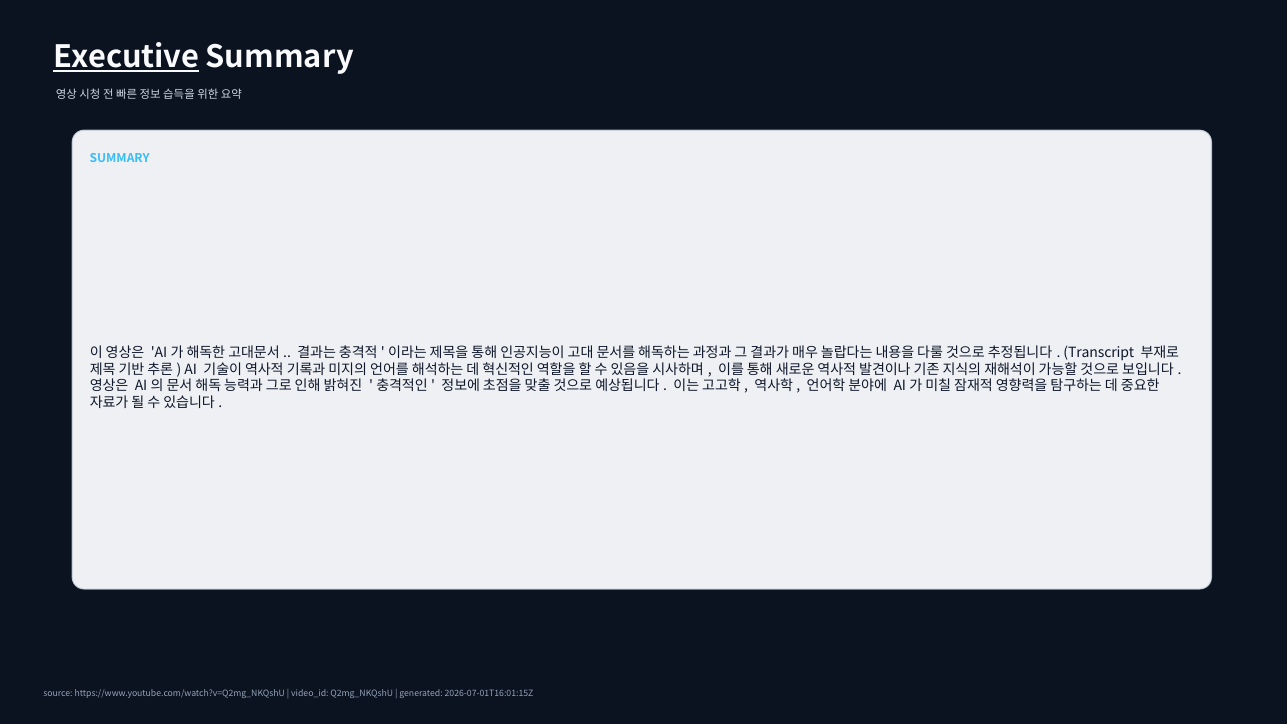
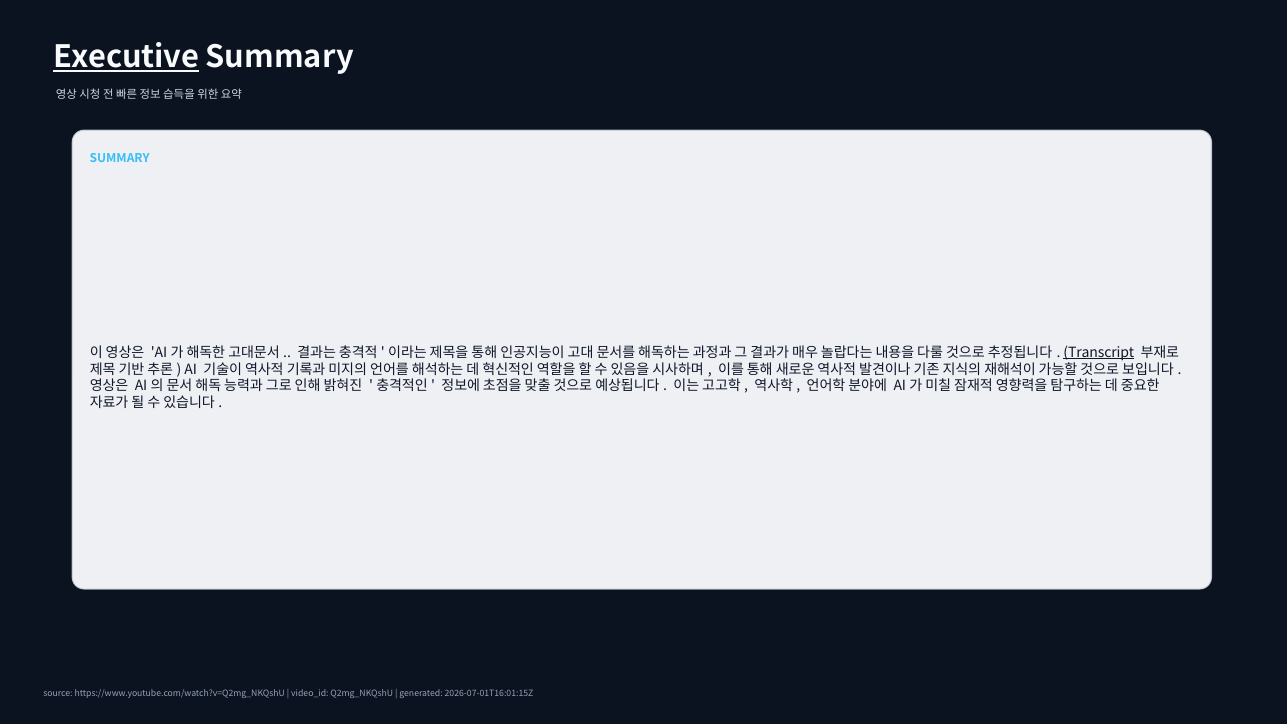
Transcript underline: none -> present (1099, 353)
